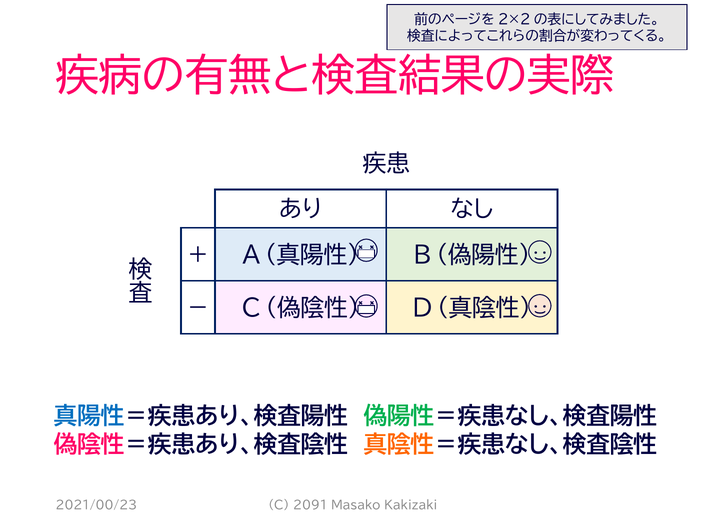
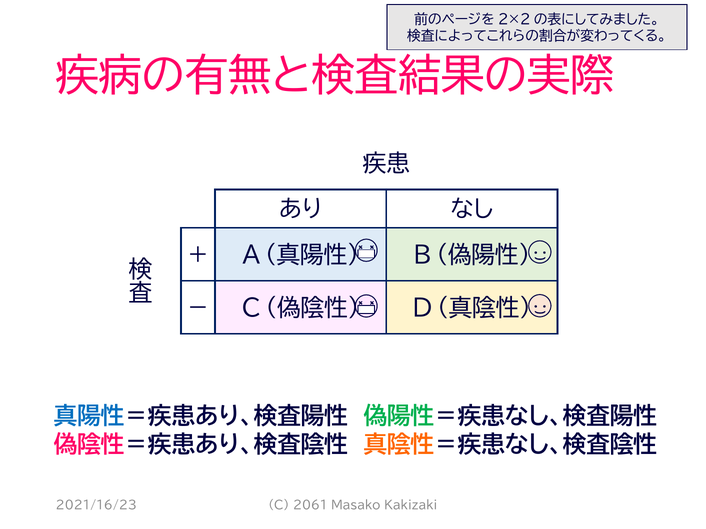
2021/00/23: 2021/00/23 -> 2021/16/23 (96, 506)
2091: 2091 -> 2061 (310, 506)
